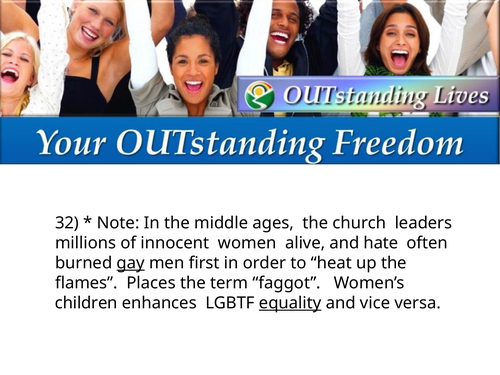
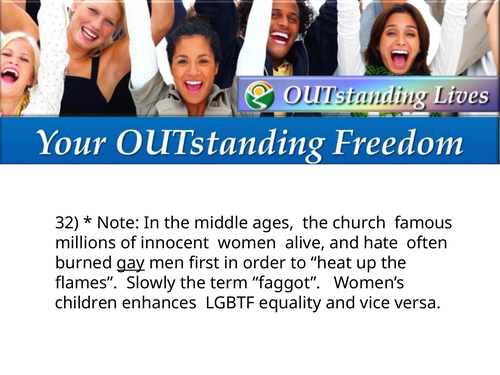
leaders: leaders -> famous (423, 223)
Places: Places -> Slowly (151, 283)
equality underline: present -> none (290, 303)
